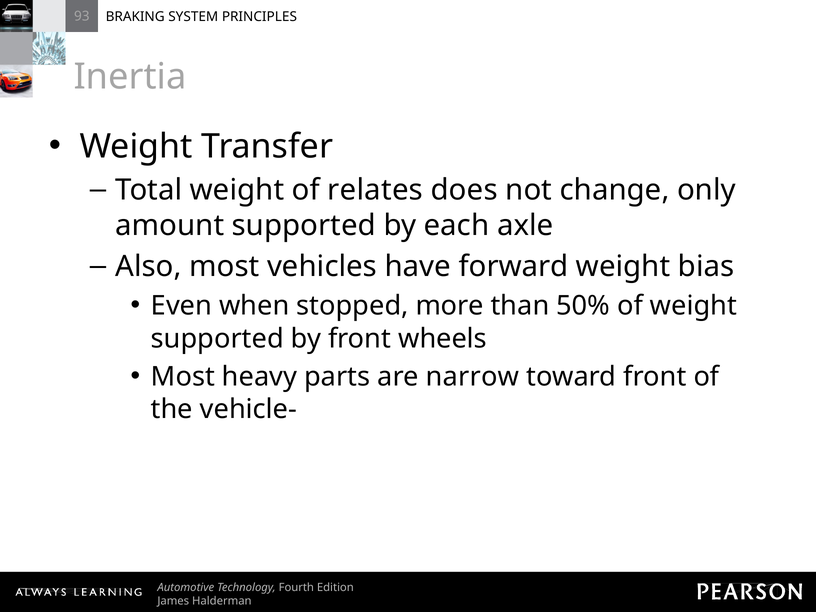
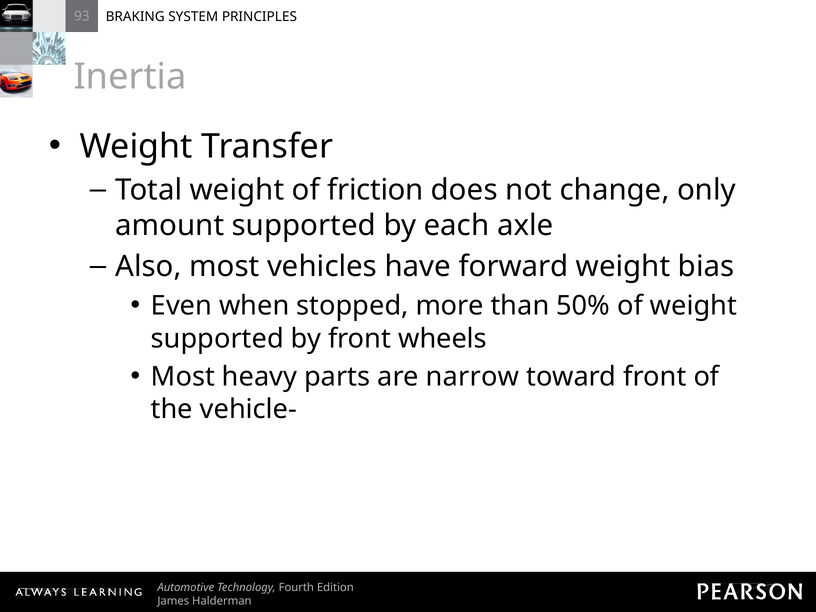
relates: relates -> friction (375, 190)
